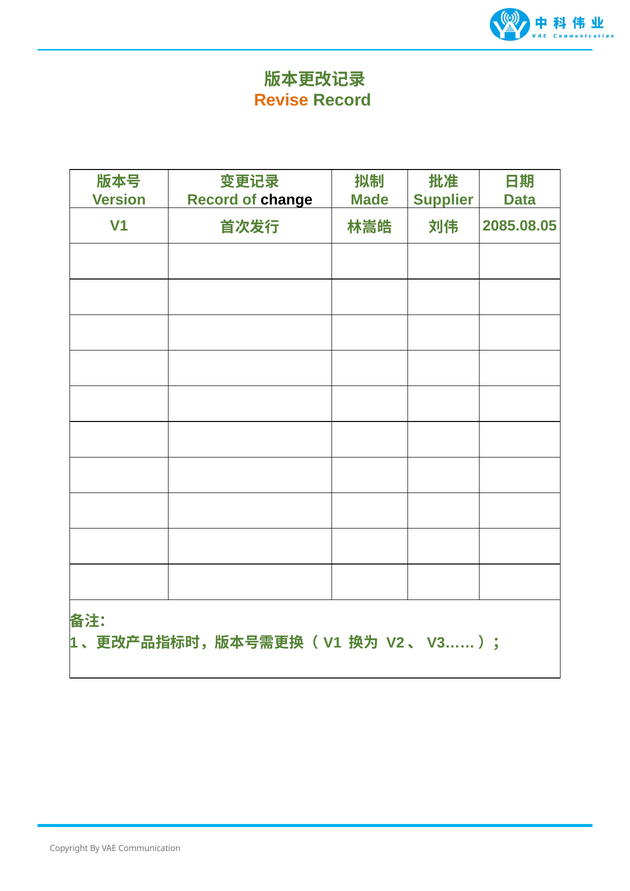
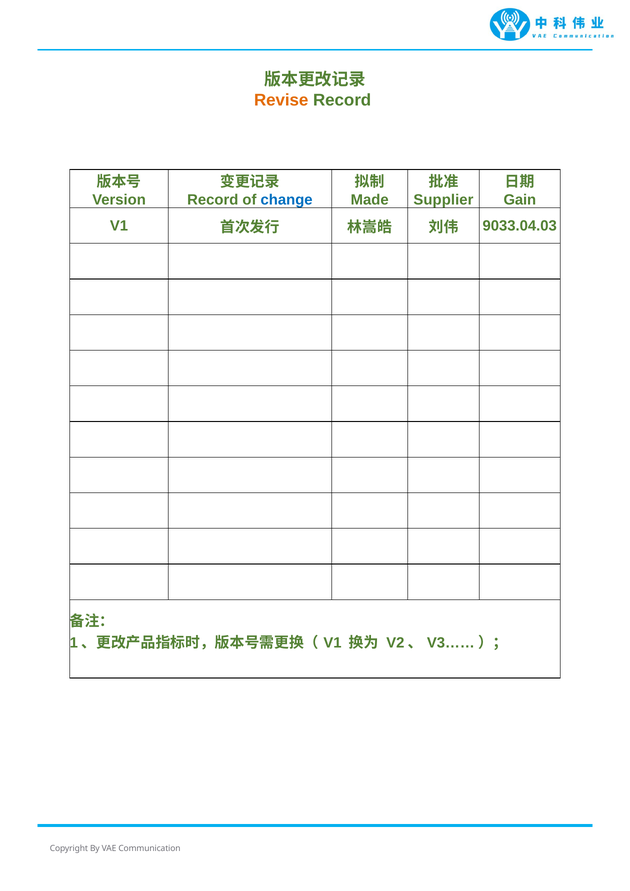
change colour: black -> blue (287, 200)
Data: Data -> Gain (520, 200)
2085.08.05: 2085.08.05 -> 9033.04.03 (520, 226)
